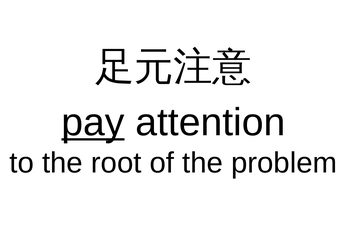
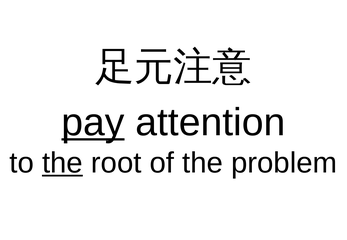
the underline: none -> present (62, 163)
